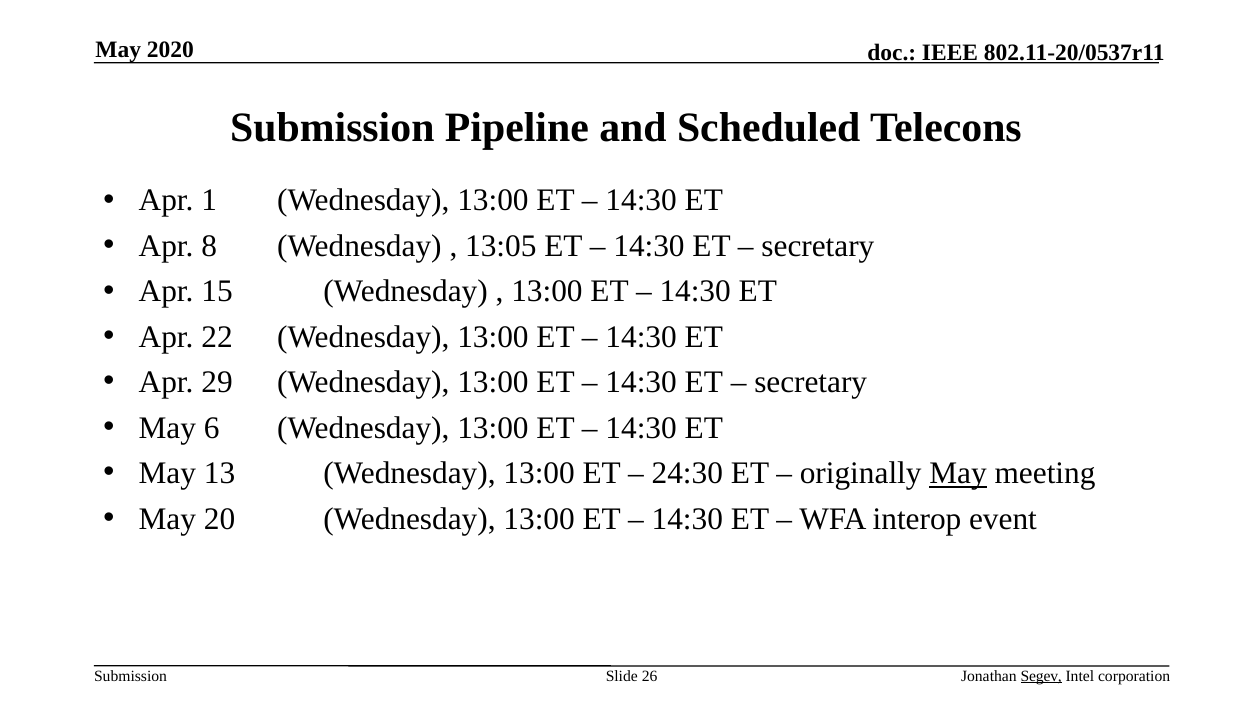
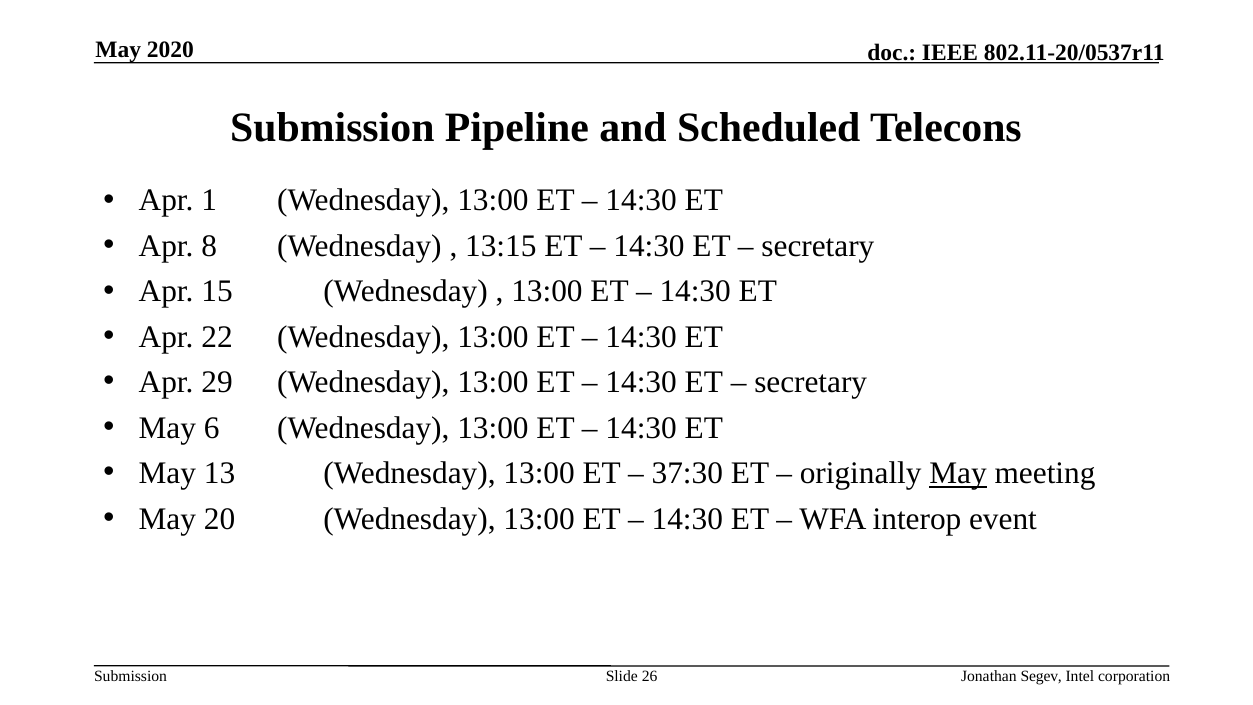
13:05: 13:05 -> 13:15 (501, 246)
24:30: 24:30 -> 37:30 (687, 473)
Segev underline: present -> none (1041, 676)
